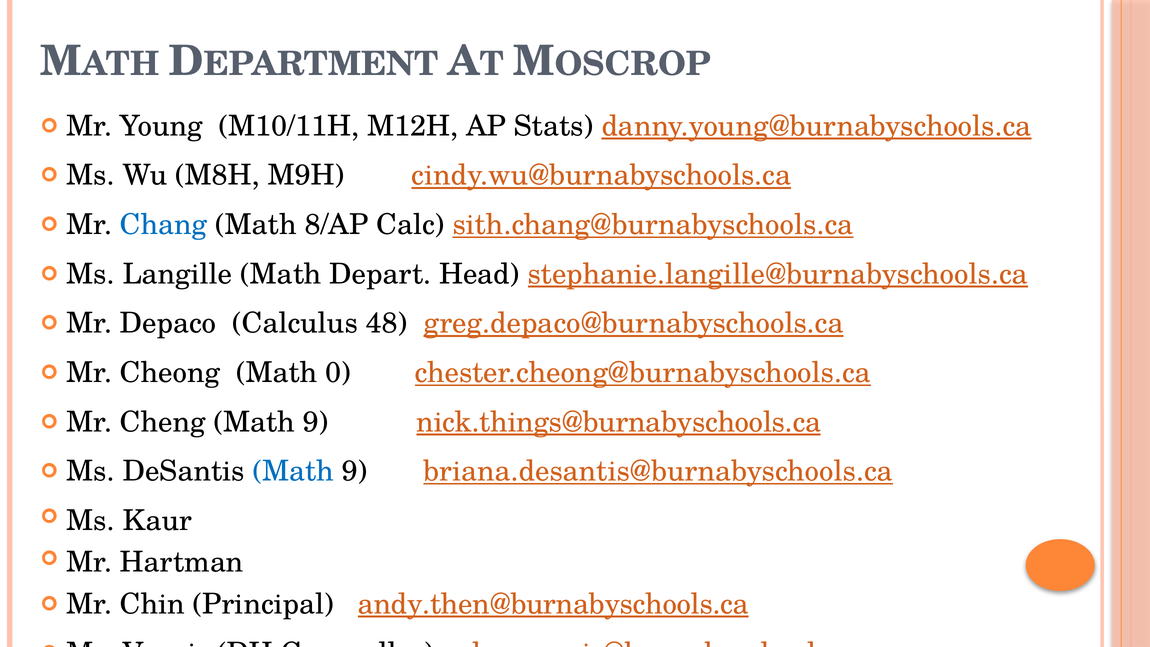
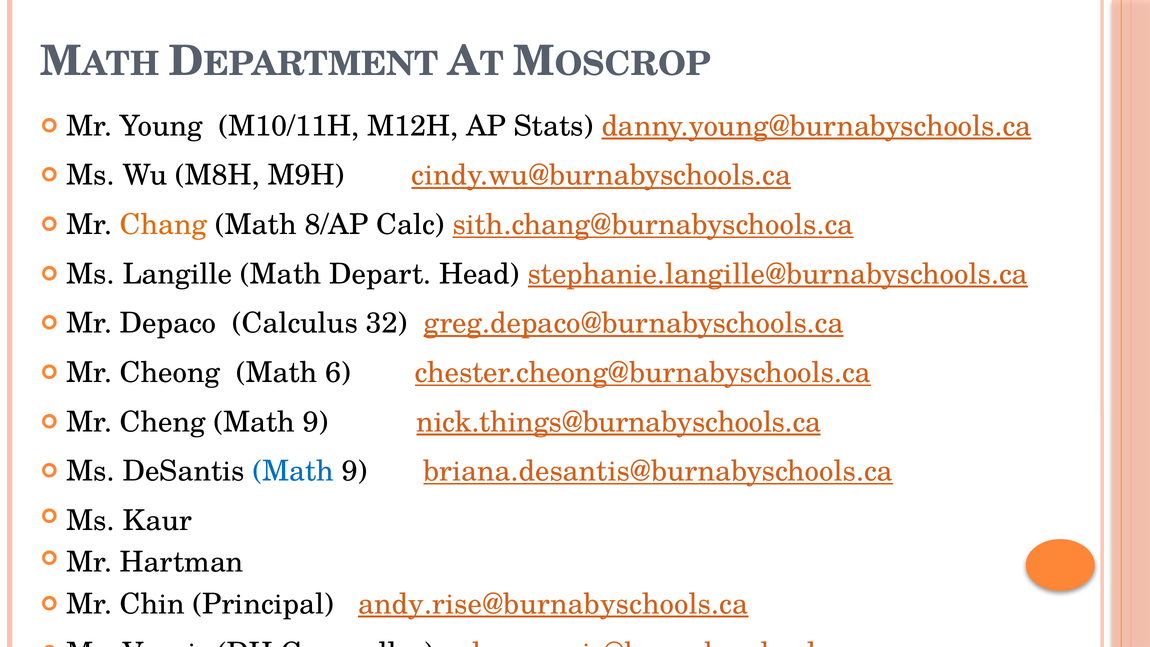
Chang colour: blue -> orange (164, 225)
48: 48 -> 32 (387, 323)
0: 0 -> 6 (338, 373)
andy.then@burnabyschools.ca: andy.then@burnabyschools.ca -> andy.rise@burnabyschools.ca (553, 604)
